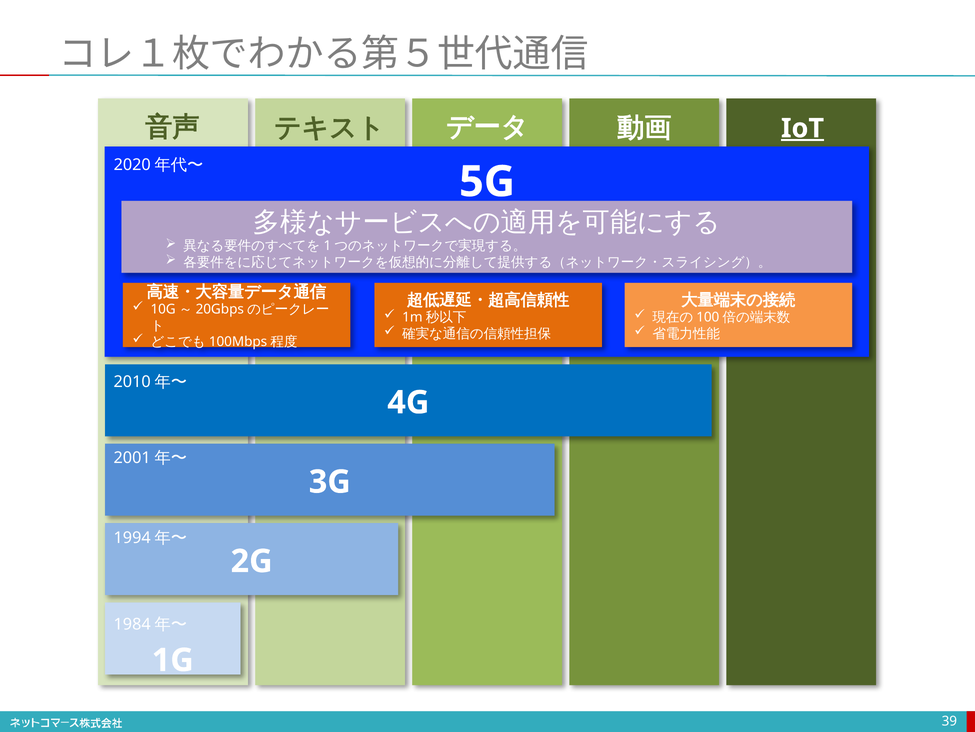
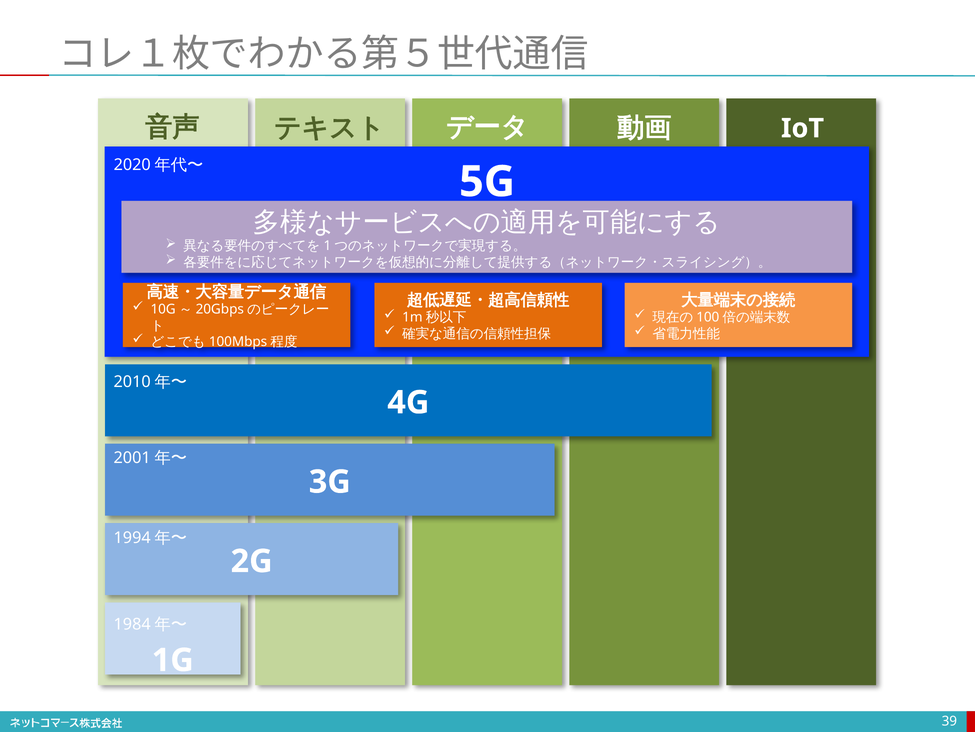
IoT underline: present -> none (803, 128)
